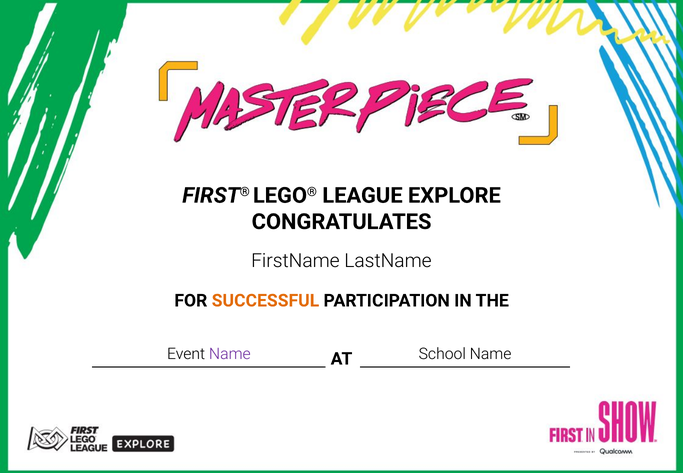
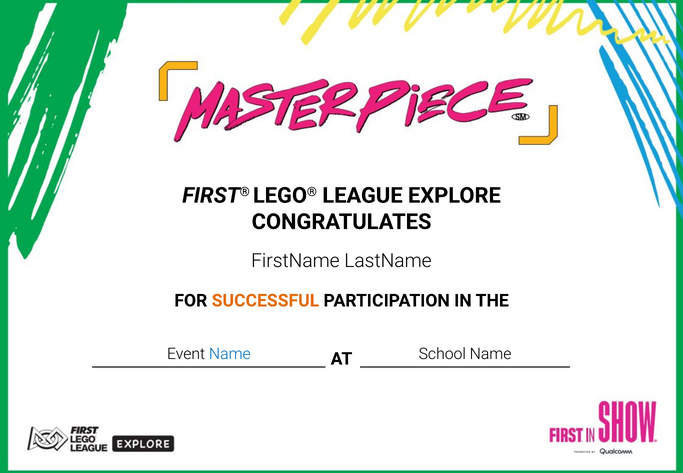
Name colour: purple -> blue (230, 354)
